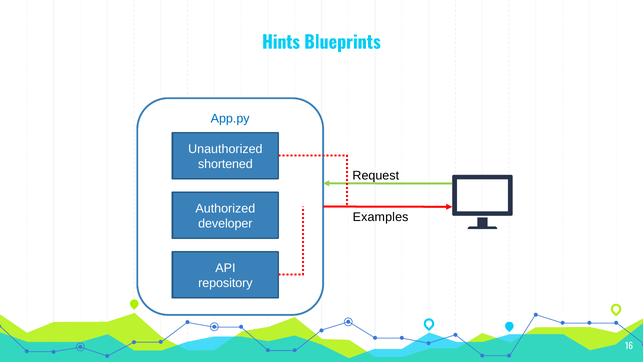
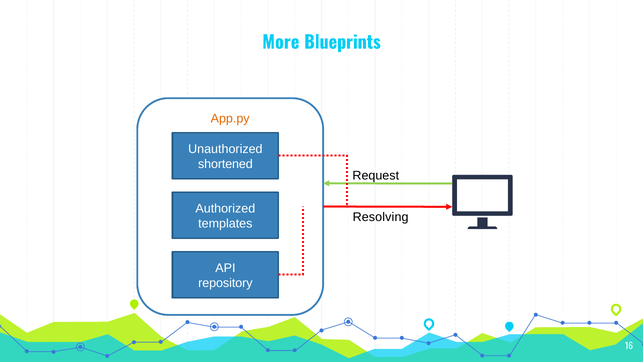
Hints: Hints -> More (281, 43)
App.py colour: blue -> orange (230, 119)
Examples: Examples -> Resolving (381, 217)
developer: developer -> templates (225, 223)
